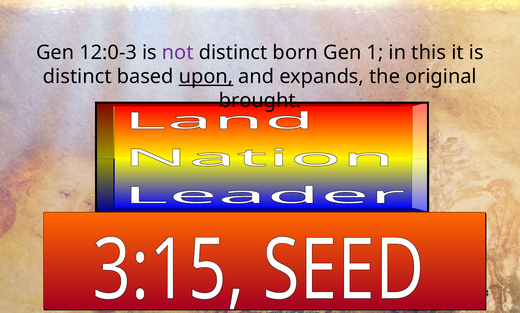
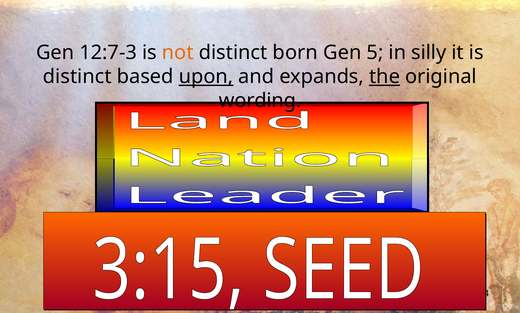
12:0-3: 12:0-3 -> 12:7-3 (108, 53)
not colour: purple -> orange (178, 53)
1: 1 -> 5 (375, 53)
this: this -> silly (429, 53)
the underline: none -> present (385, 77)
brought: brought -> wording (260, 101)
